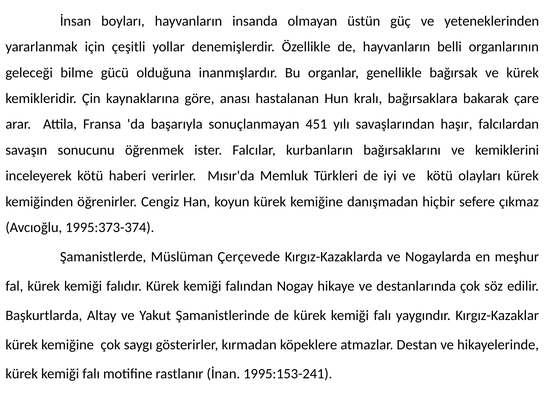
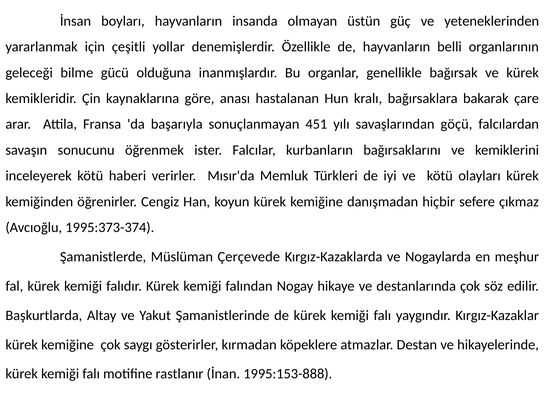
haşır: haşır -> göçü (456, 124)
1995:153-241: 1995:153-241 -> 1995:153-888 (288, 375)
